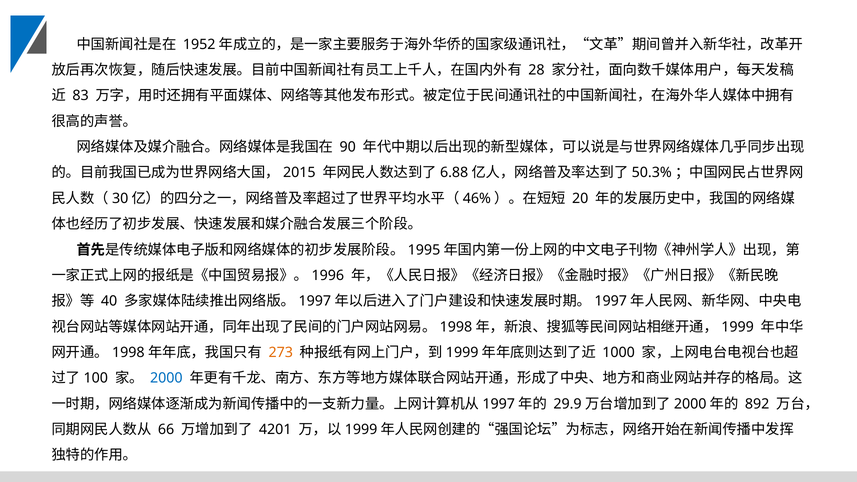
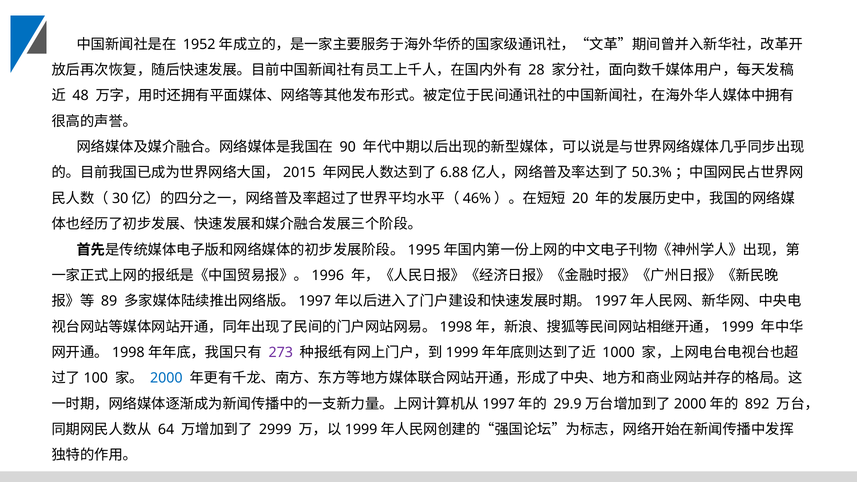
83: 83 -> 48 (81, 96)
40: 40 -> 89 (109, 301)
273 colour: orange -> purple (281, 353)
66: 66 -> 64 (166, 430)
4201: 4201 -> 2999 (275, 430)
